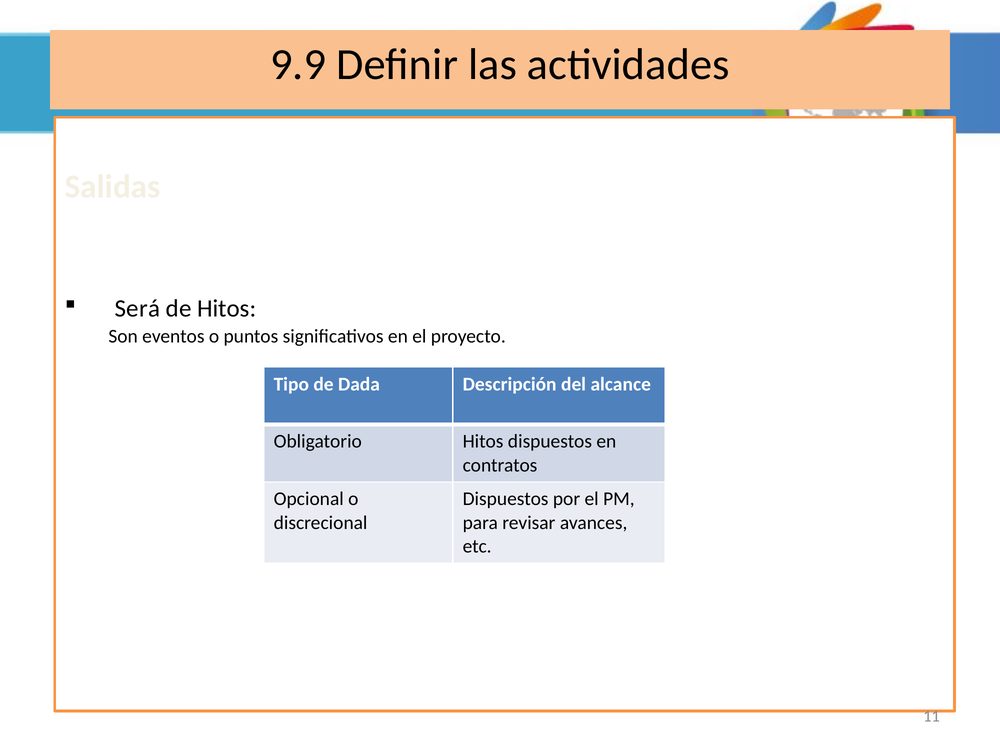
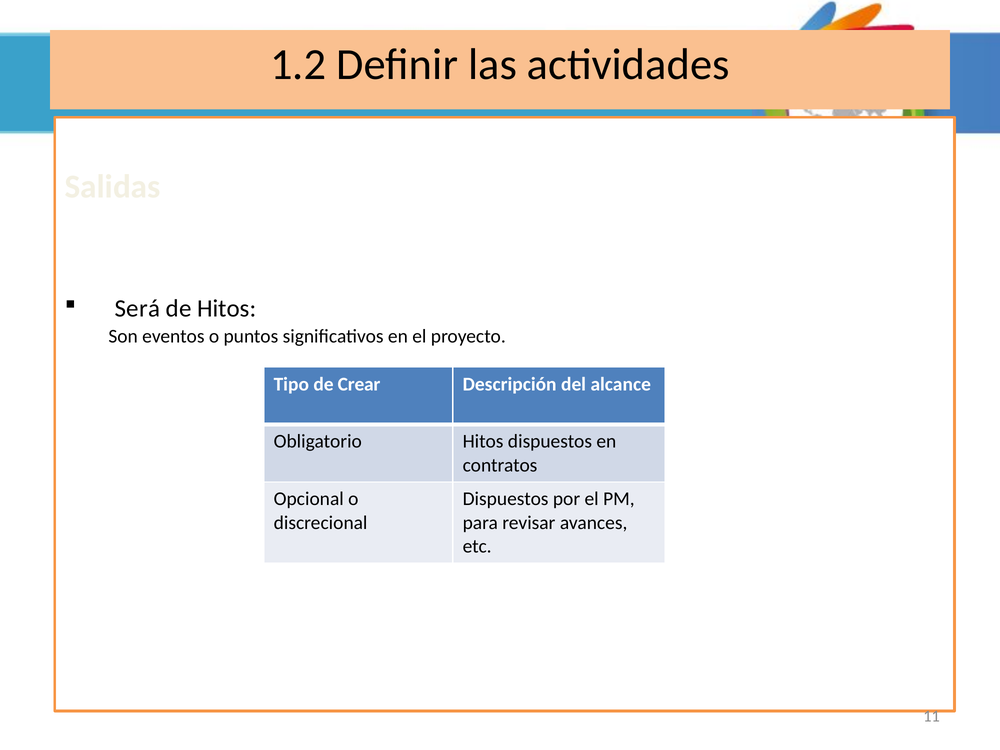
9.9: 9.9 -> 1.2 (298, 65)
Dada: Dada -> Crear (359, 384)
